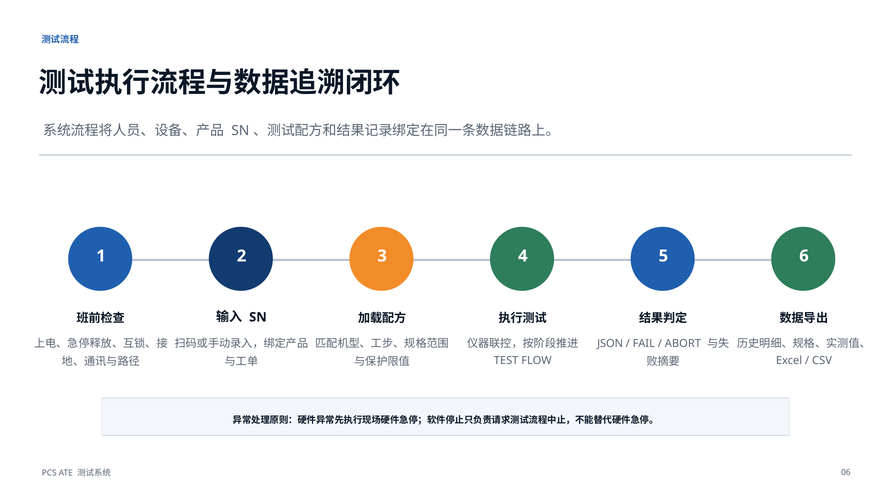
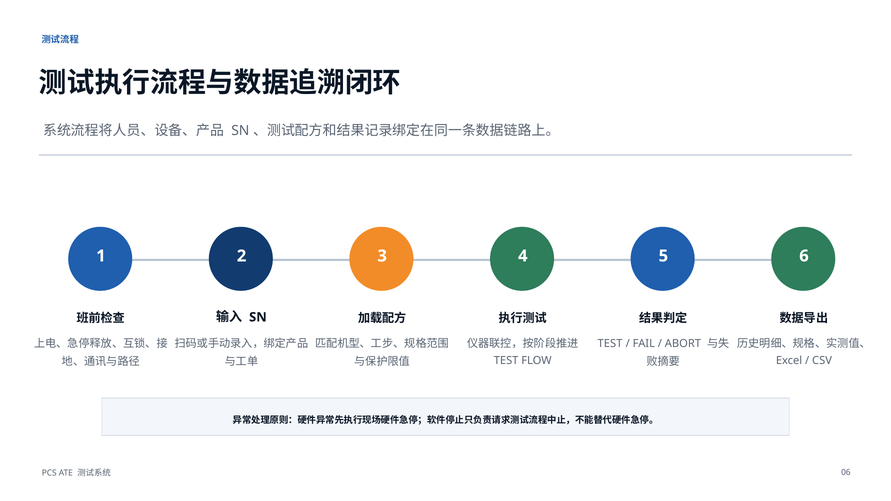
JSON: JSON -> TEST (610, 344)
